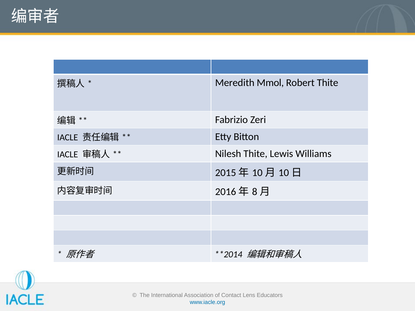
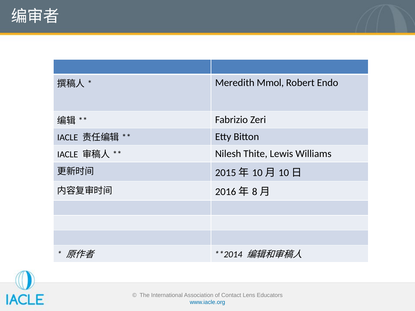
Robert Thite: Thite -> Endo (328, 83)
